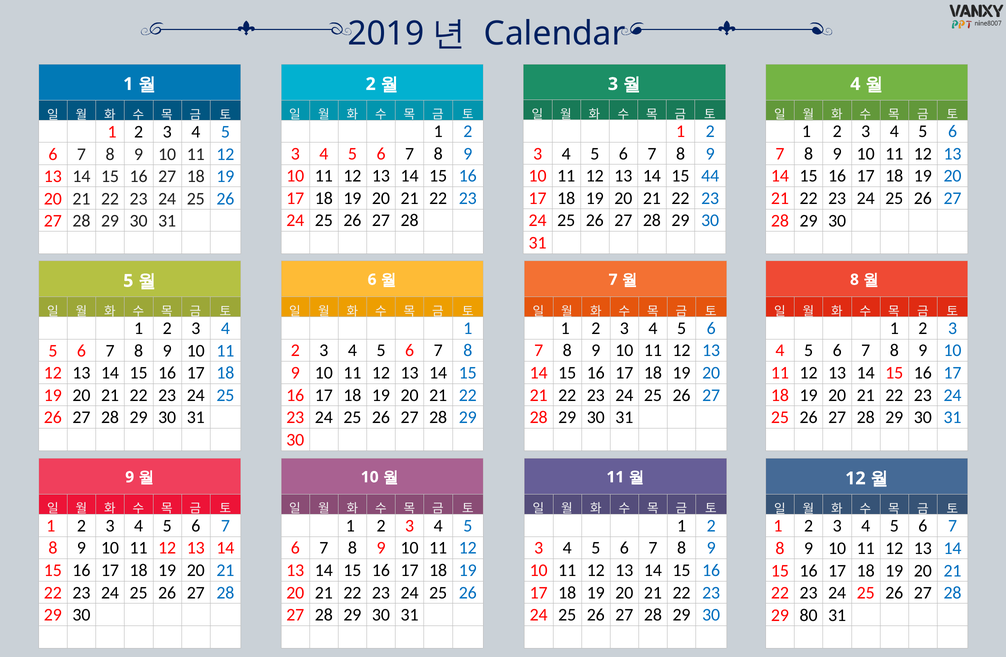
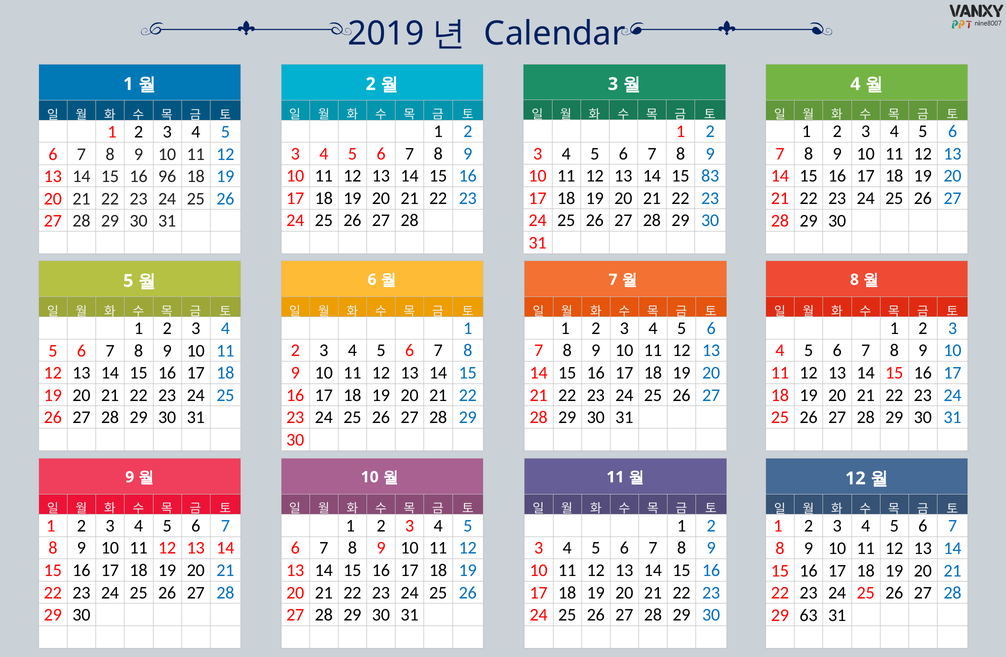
44: 44 -> 83 (710, 176)
16 27: 27 -> 96 (167, 176)
80: 80 -> 63 (809, 615)
